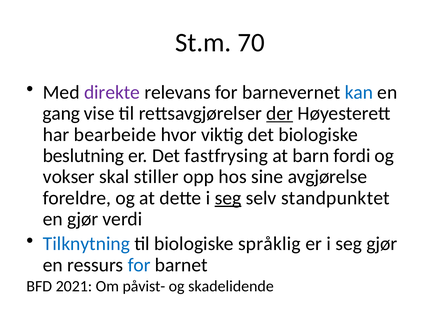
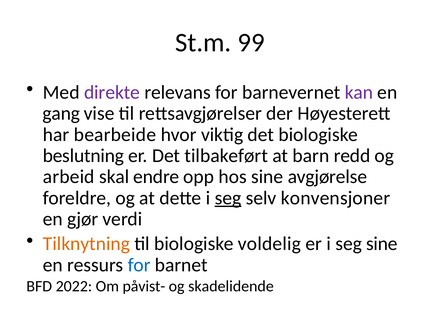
70: 70 -> 99 (251, 43)
kan colour: blue -> purple (359, 92)
der underline: present -> none (280, 113)
fastfrysing: fastfrysing -> tilbakeført (226, 156)
fordi: fordi -> redd (352, 156)
vokser: vokser -> arbeid (69, 177)
stiller: stiller -> endre (156, 177)
standpunktet: standpunktet -> konvensjoner (336, 198)
Tilknytning colour: blue -> orange (86, 244)
språklig: språklig -> voldelig (269, 244)
seg gjør: gjør -> sine (382, 244)
2021: 2021 -> 2022 (74, 286)
